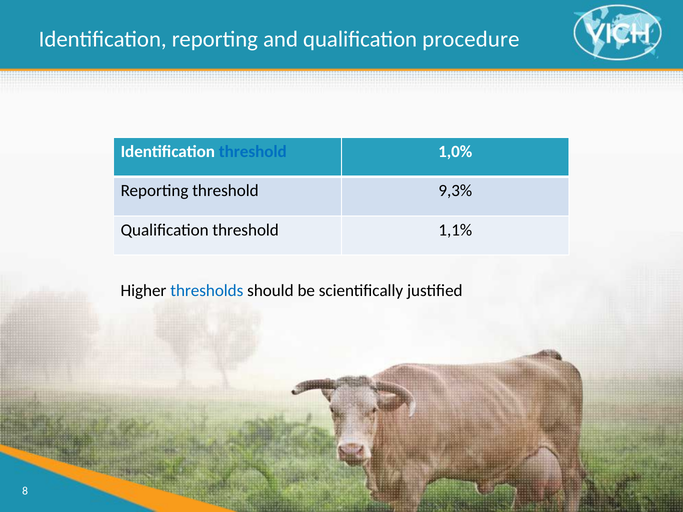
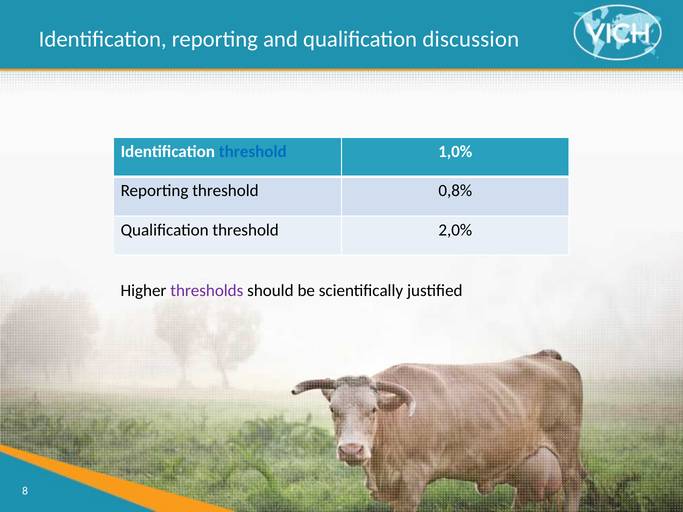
procedure: procedure -> discussion (471, 39)
9,3%: 9,3% -> 0,8% (455, 191)
1,1%: 1,1% -> 2,0% (455, 230)
thresholds colour: blue -> purple (207, 291)
